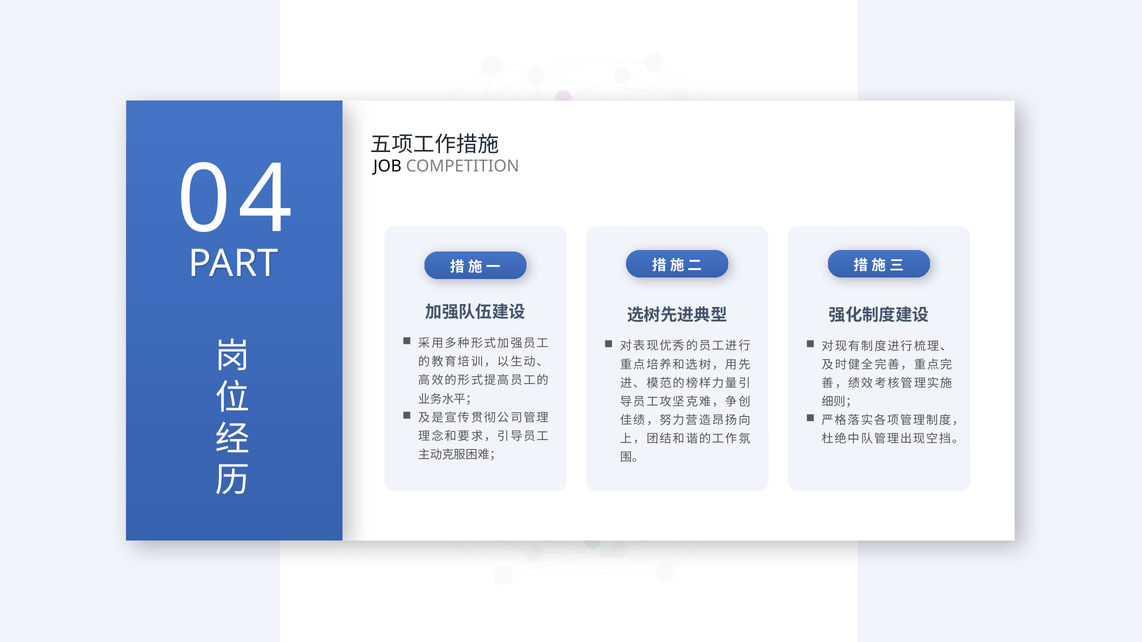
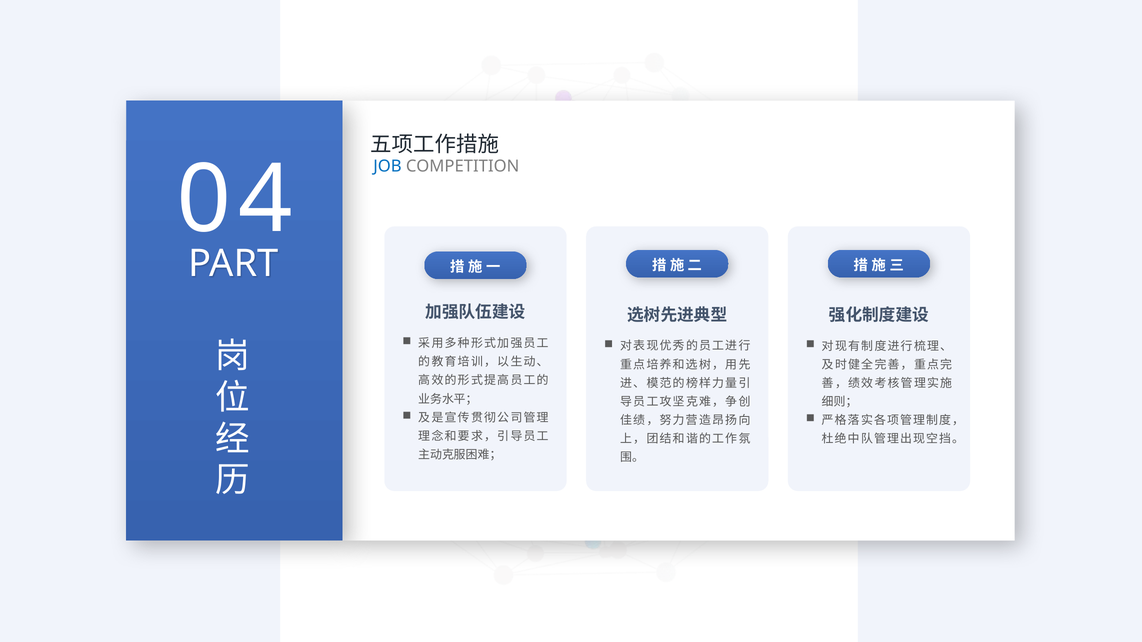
JOB colour: black -> blue (388, 166)
